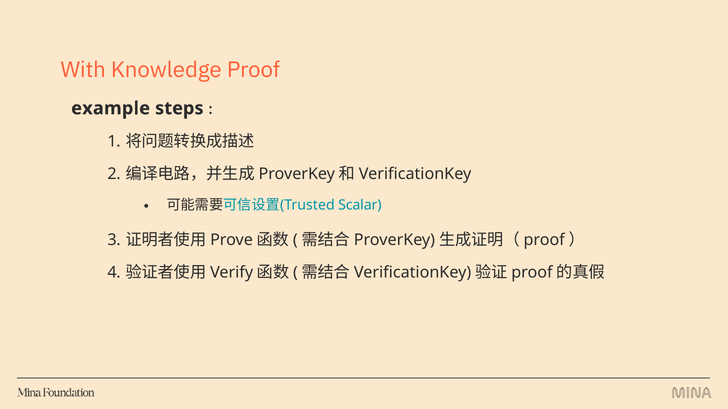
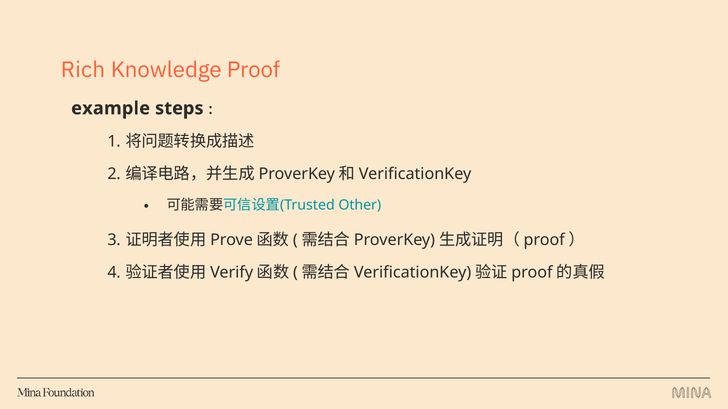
With: With -> Rich (83, 70)
Scalar: Scalar -> Other (360, 205)
